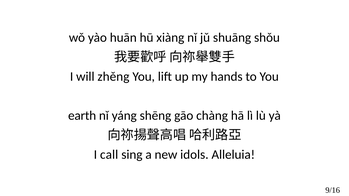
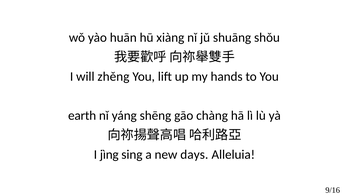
call: call -> jìng (109, 155)
idols: idols -> days (194, 155)
